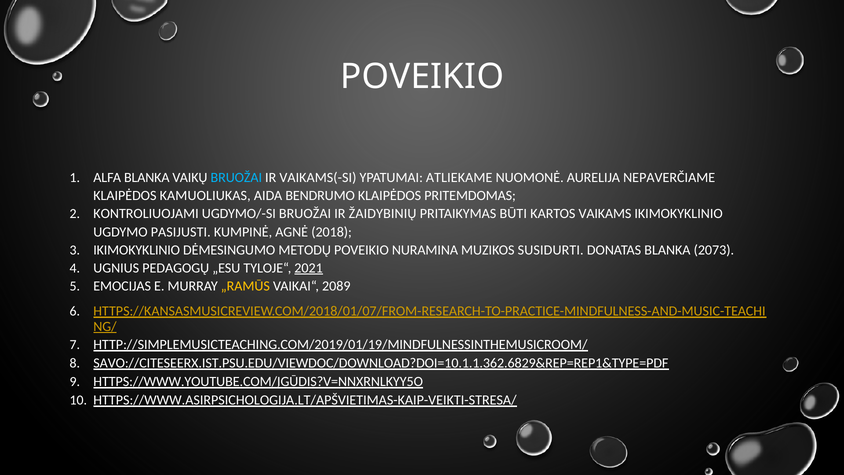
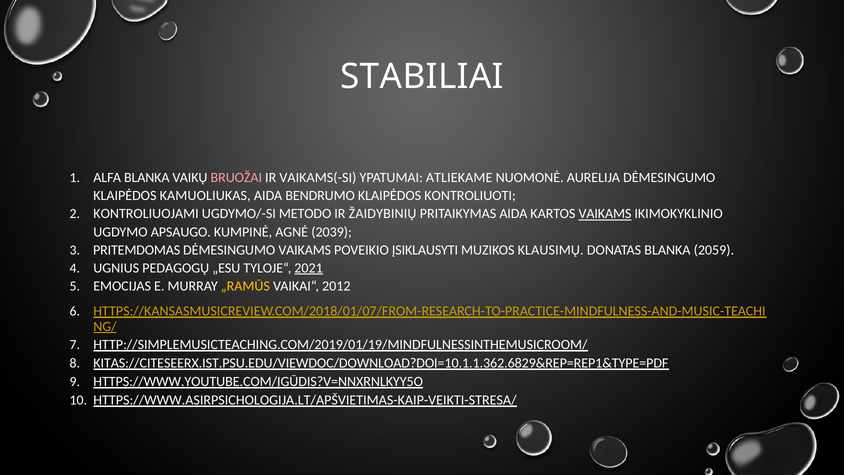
POVEIKIO: POVEIKIO -> STABILIAI (422, 77)
BRUOŽAI colour: light blue -> pink (236, 178)
AURELIJA NEPAVERČIAME: NEPAVERČIAME -> DĖMESINGUMO (669, 178)
PRITEMDOMAS: PRITEMDOMAS -> KONTROLIUOTI (470, 196)
UGDYMO/-SI BRUOŽAI: BRUOŽAI -> METODO (305, 214)
PRITAIKYMAS BŪTI: BŪTI -> AIDA (513, 214)
VAIKAMS underline: none -> present (605, 214)
PASIJUSTI: PASIJUSTI -> APSAUGO (181, 232)
2018: 2018 -> 2039 (332, 232)
IKIMOKYKLINIO: IKIMOKYKLINIO -> PRITEMDOMAS (137, 250)
DĖMESINGUMO METODŲ: METODŲ -> VAIKAMS (305, 250)
NURAMINA: NURAMINA -> ĮSIKLAUSYTI (425, 250)
SUSIDURTI: SUSIDURTI -> KLAUSIMŲ (551, 250)
2073: 2073 -> 2059 (714, 250)
2089: 2089 -> 2012 (336, 286)
SAVO://CITESEERX.IST.PSU.EDU/VIEWDOC/DOWNLOAD?DOI=10.1.1.362.6829&REP=REP1&TYPE=PDF: SAVO://CITESEERX.IST.PSU.EDU/VIEWDOC/DOWNLOAD?DOI=10.1.1.362.6829&REP=REP1&TYPE=PDF -> KITAS://CITESEERX.IST.PSU.EDU/VIEWDOC/DOWNLOAD?DOI=10.1.1.362.6829&REP=REP1&TYPE=PDF (381, 363)
